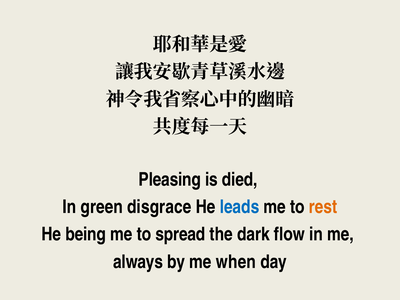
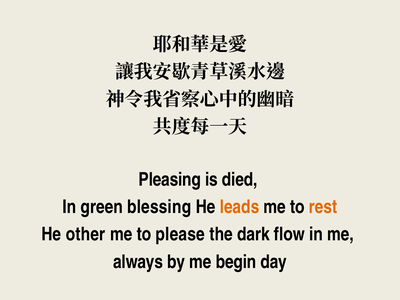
disgrace: disgrace -> blessing (159, 207)
leads colour: blue -> orange (240, 207)
being: being -> other (86, 234)
spread: spread -> please (180, 234)
when: when -> begin (236, 262)
